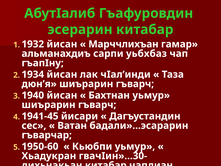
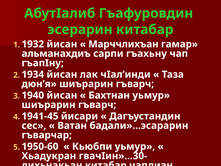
уьбхбаз: уьбхбаз -> гъахьну (146, 54)
